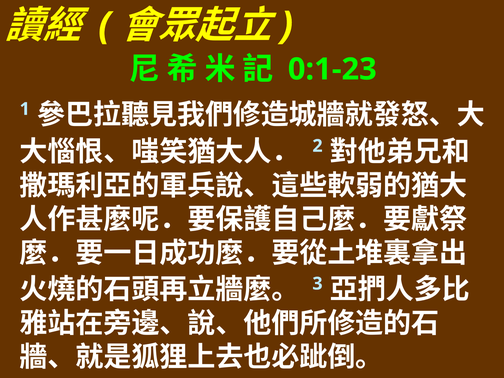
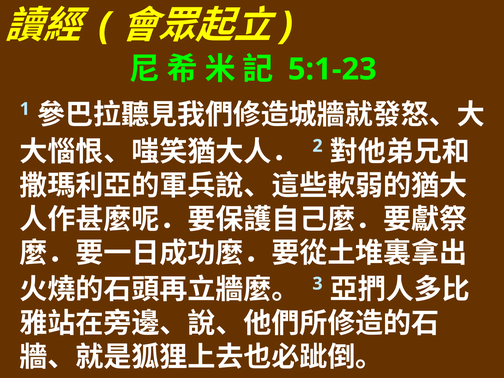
0:1-23: 0:1-23 -> 5:1-23 (332, 69)
